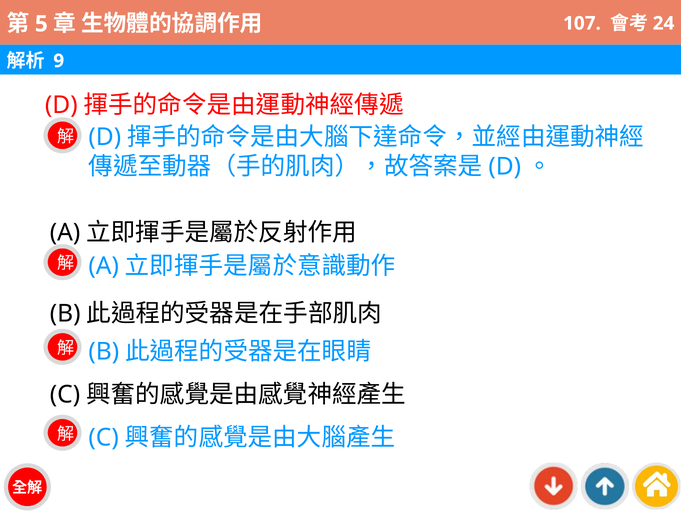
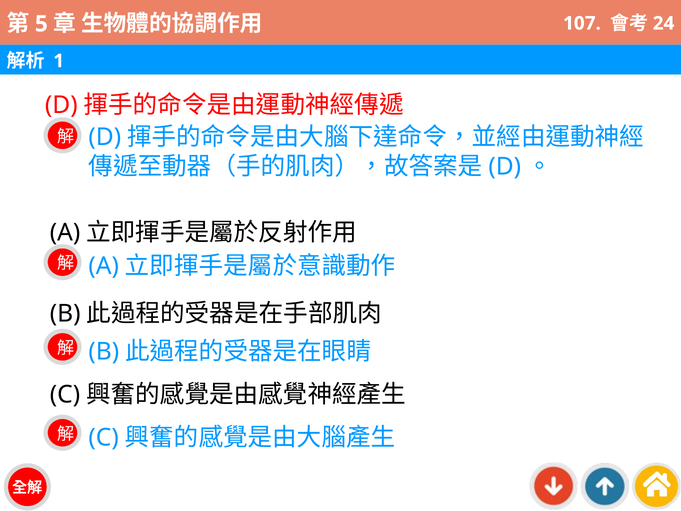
9: 9 -> 1 (59, 61)
